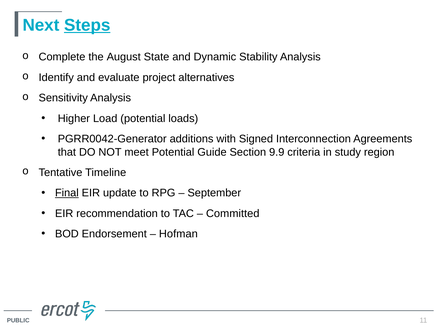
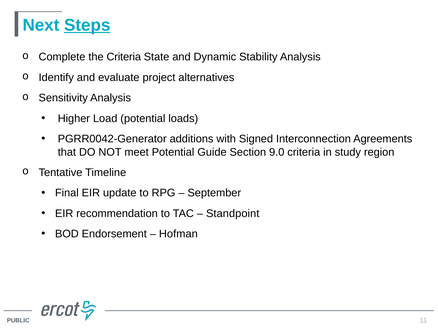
the August: August -> Criteria (124, 57)
9.9: 9.9 -> 9.0 (277, 152)
Final underline: present -> none (67, 193)
Committed: Committed -> Standpoint (233, 213)
